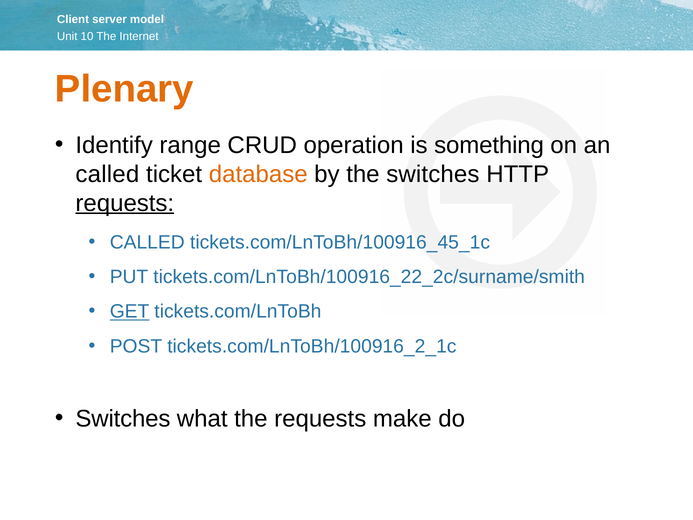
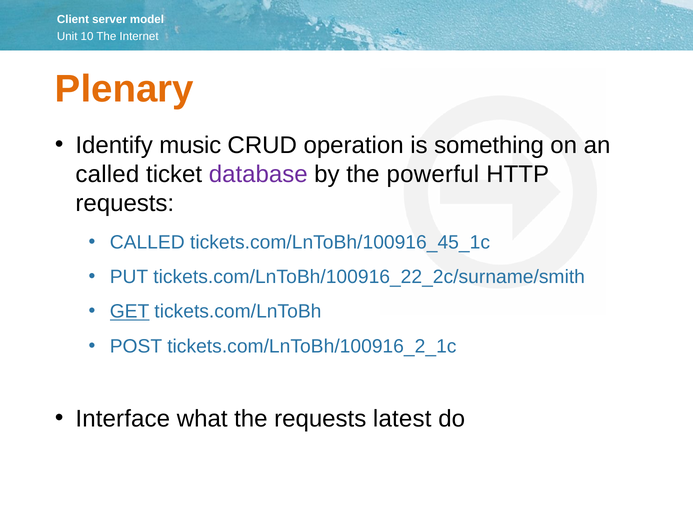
range: range -> music (190, 145)
database colour: orange -> purple (258, 174)
the switches: switches -> powerful (433, 174)
requests underline: present -> none (125, 203)
Switches: Switches -> Interface (123, 419)
make: make -> latest (402, 419)
